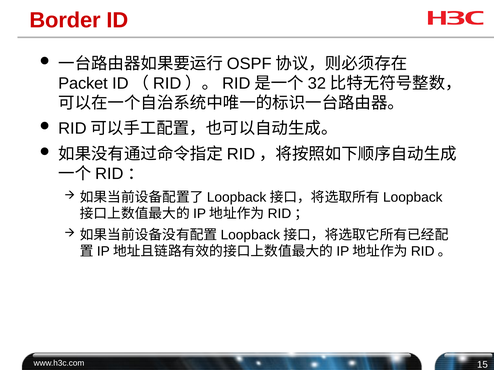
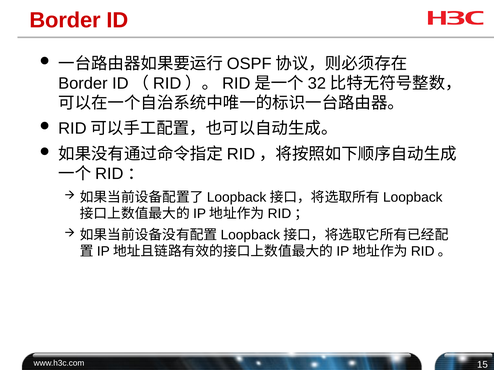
Packet: Packet -> Border (83, 83)
